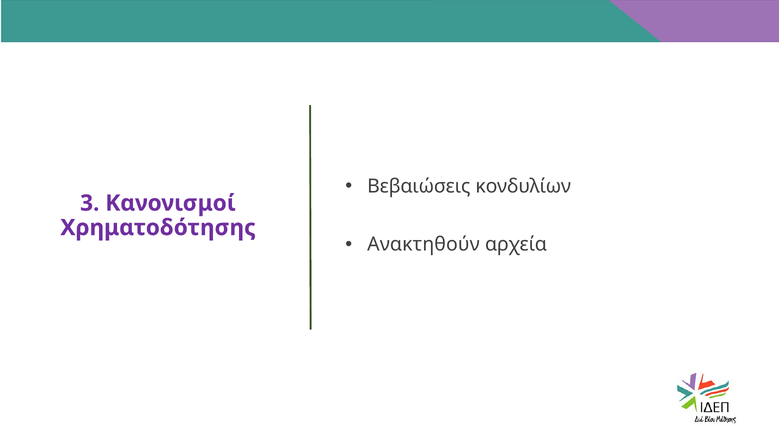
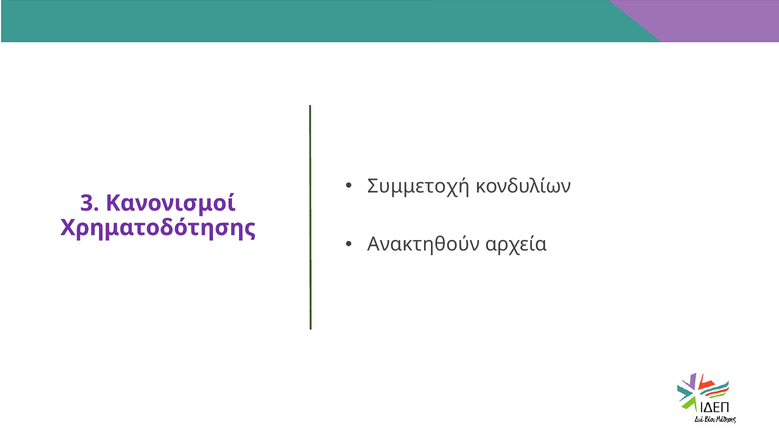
Βεβαιώσεις: Βεβαιώσεις -> Συμμετοχή (419, 186)
